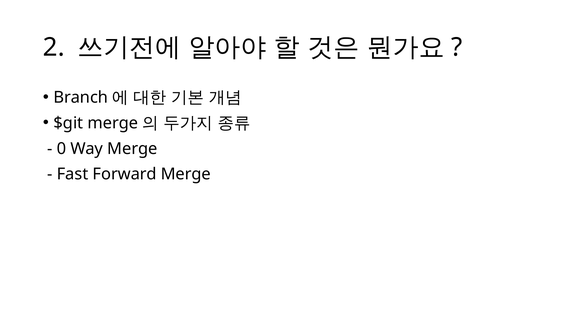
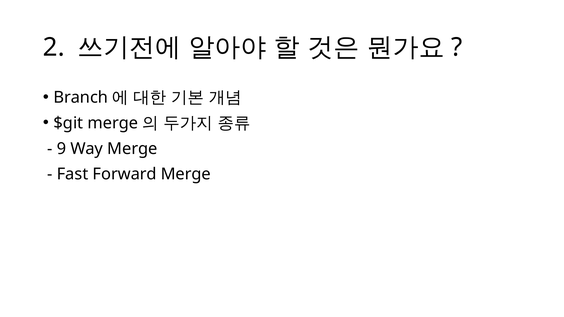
0: 0 -> 9 (61, 149)
